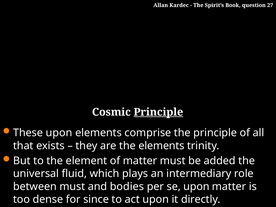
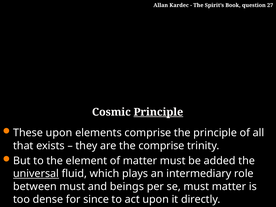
the elements: elements -> comprise (161, 146)
universal underline: none -> present (36, 174)
bodies: bodies -> beings (127, 186)
se upon: upon -> must (196, 186)
